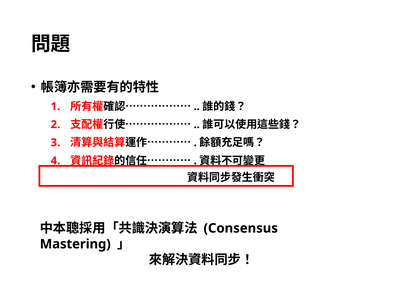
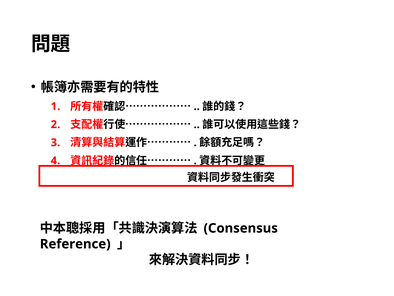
Mastering: Mastering -> Reference (75, 244)
